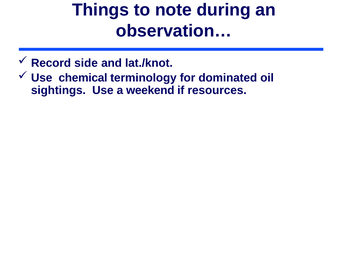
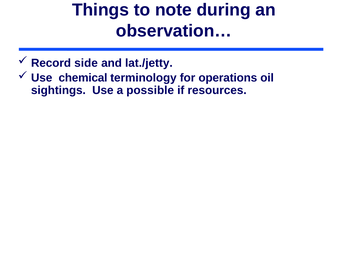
lat./knot: lat./knot -> lat./jetty (149, 63)
dominated: dominated -> operations (228, 78)
weekend: weekend -> possible (150, 90)
